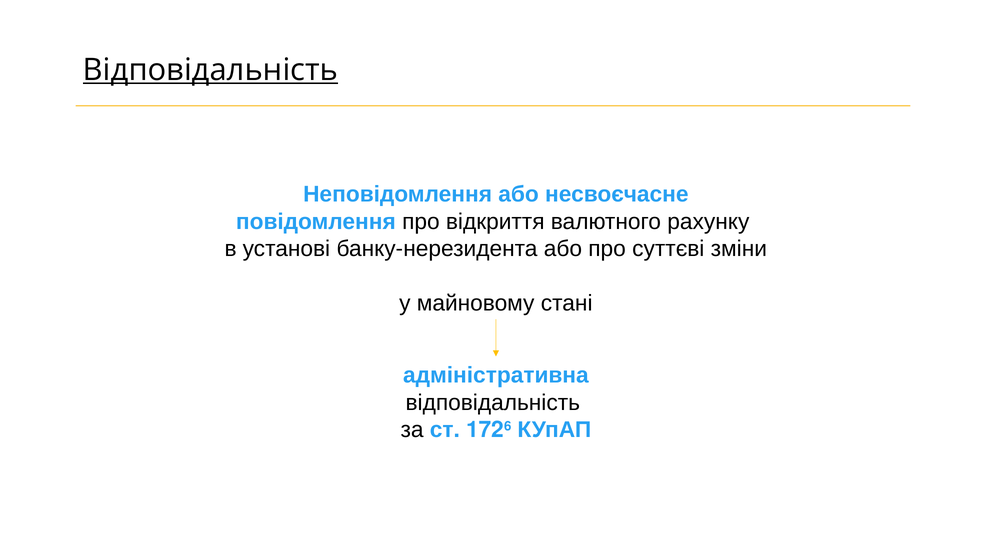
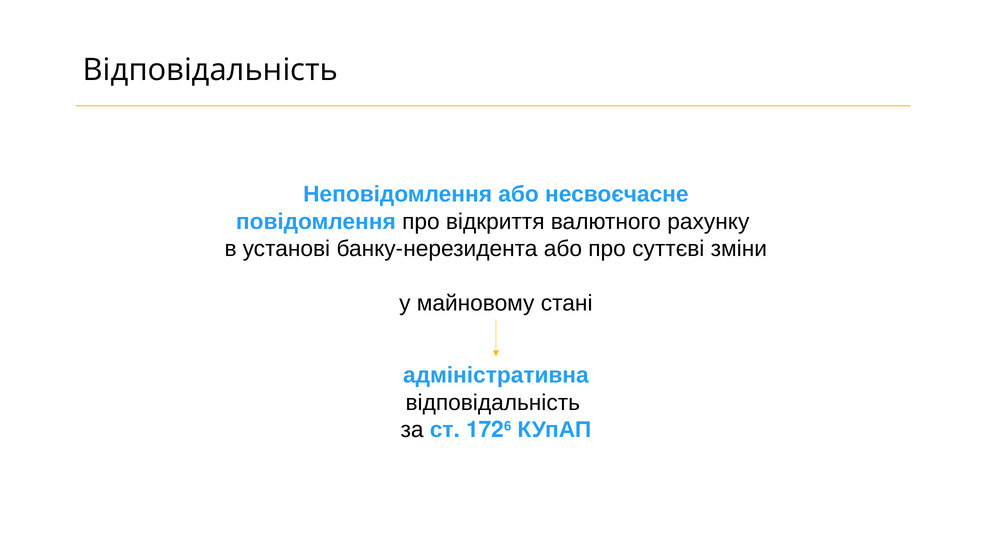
Відповідальність underline: present -> none (210, 70)
